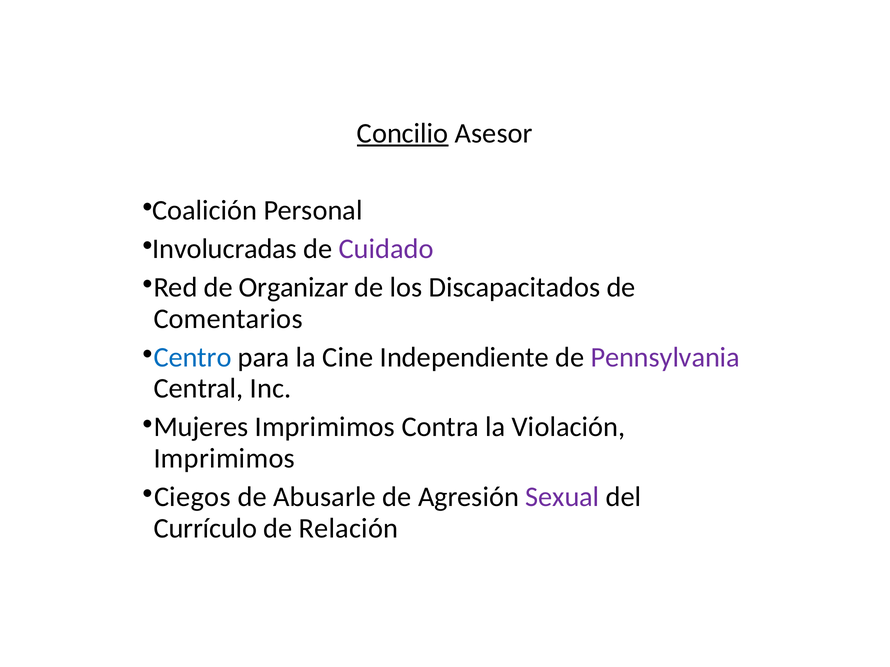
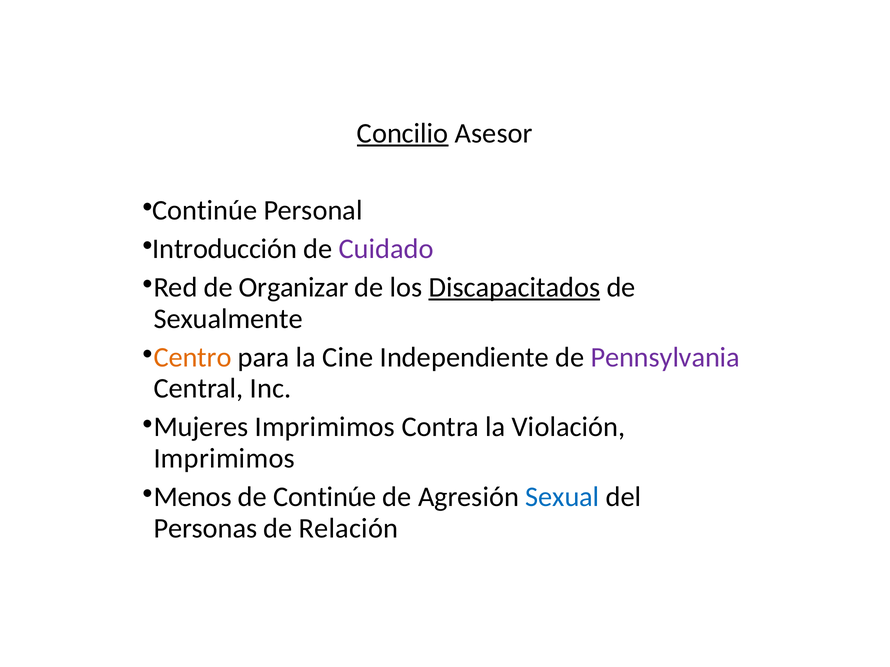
Coalición: Coalición -> Continúe (205, 210)
Involucradas: Involucradas -> Introducción (225, 249)
Discapacitados underline: none -> present (514, 288)
Comentarios: Comentarios -> Sexualmente (228, 319)
Centro colour: blue -> orange (193, 357)
Ciegos: Ciegos -> Menos (193, 497)
de Abusarle: Abusarle -> Continúe (325, 497)
Sexual colour: purple -> blue (562, 497)
Currículo: Currículo -> Personas (205, 529)
